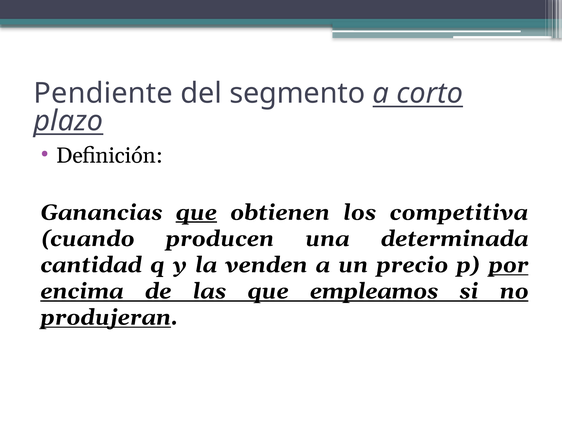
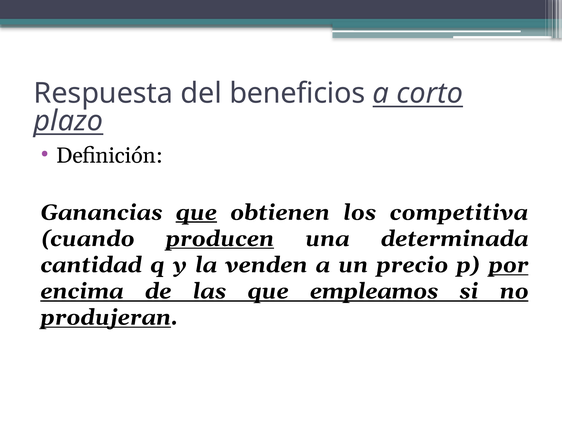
Pendiente: Pendiente -> Respuesta (103, 93)
segmento: segmento -> beneficios (297, 93)
producen underline: none -> present (220, 239)
